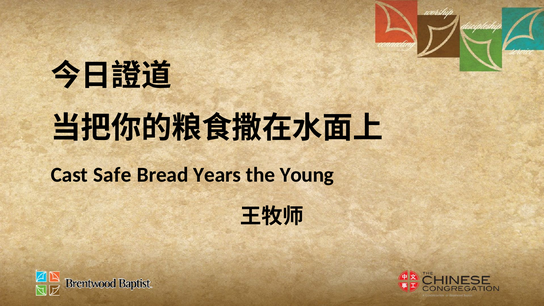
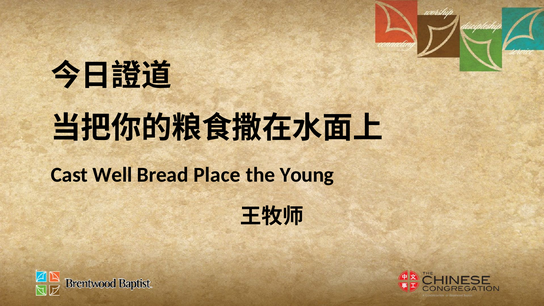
Safe: Safe -> Well (112, 175)
Years: Years -> Place (217, 175)
